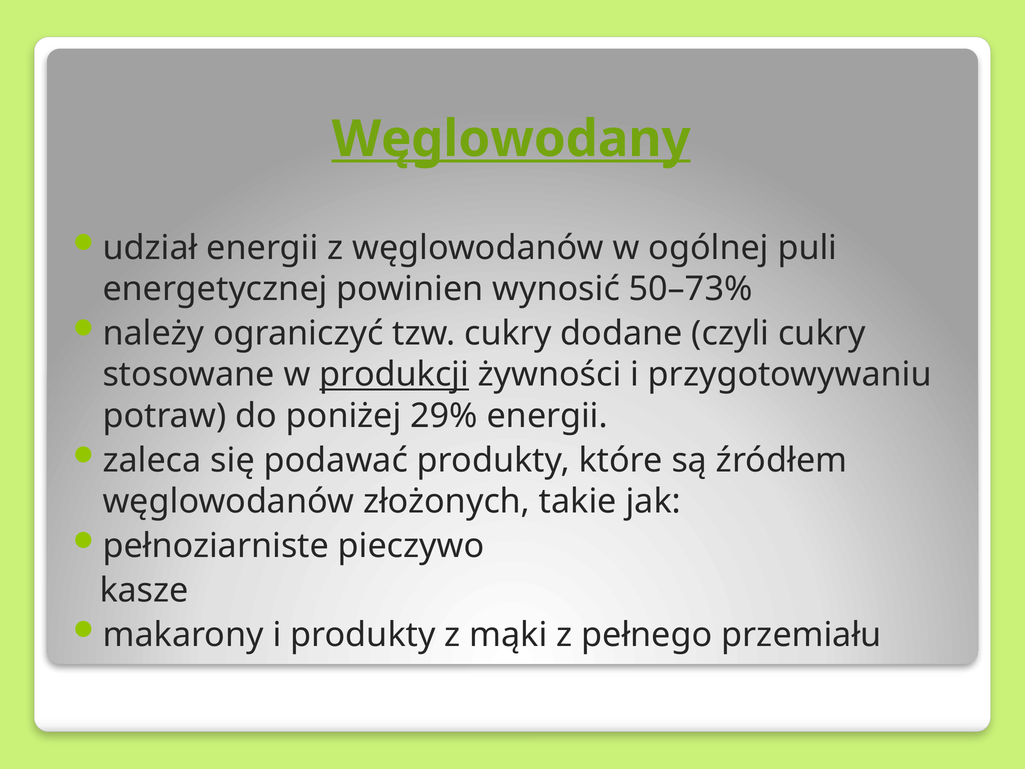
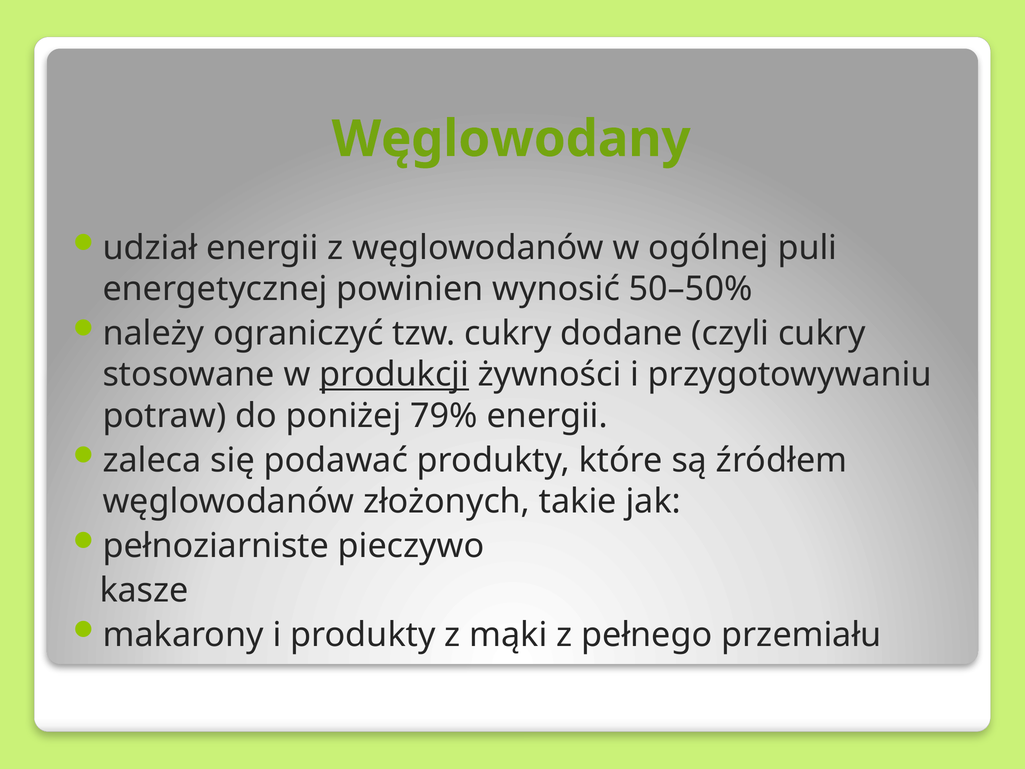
Węglowodany underline: present -> none (511, 139)
50–73%: 50–73% -> 50–50% (691, 289)
29%: 29% -> 79% (444, 416)
